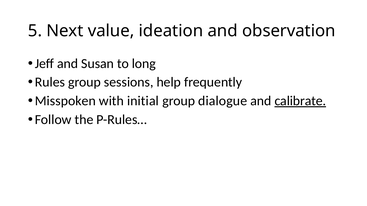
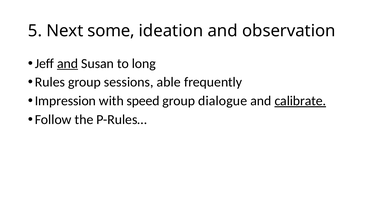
value: value -> some (111, 31)
and underline: none -> present (68, 64)
help: help -> able (169, 82)
Misspoken: Misspoken -> Impression (65, 101)
initial: initial -> speed (143, 101)
